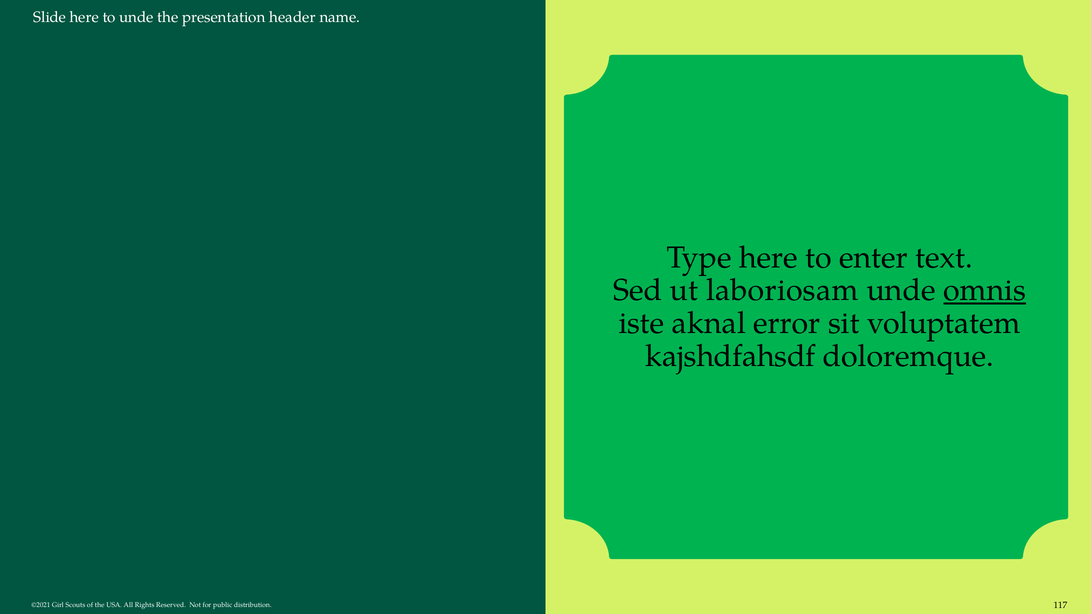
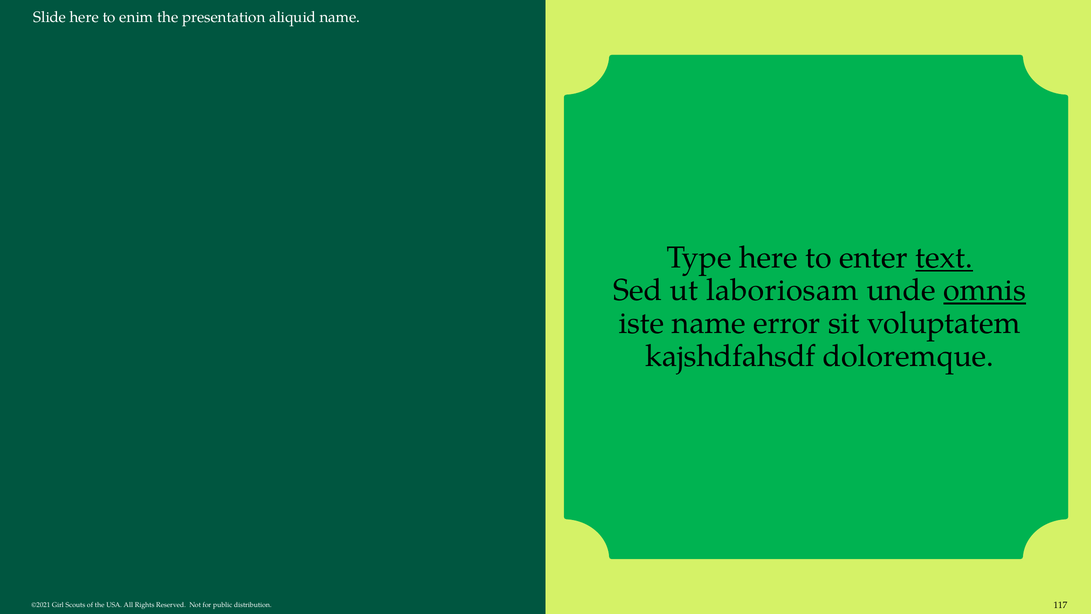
to unde: unde -> enim (136, 17)
header: header -> aliquid (293, 17)
text underline: none -> present (944, 258)
iste aknal: aknal -> name (709, 323)
